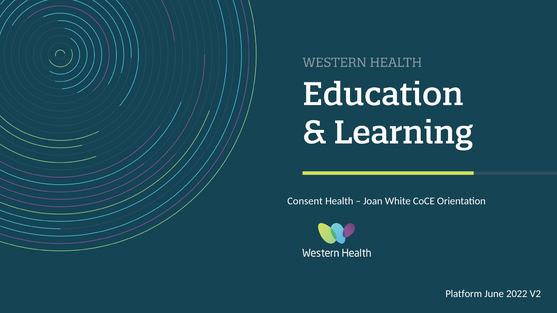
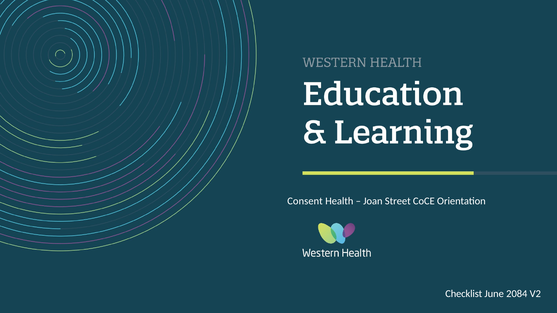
White: White -> Street (398, 201)
Platform: Platform -> Checklist (464, 294)
2022: 2022 -> 2084 (517, 294)
